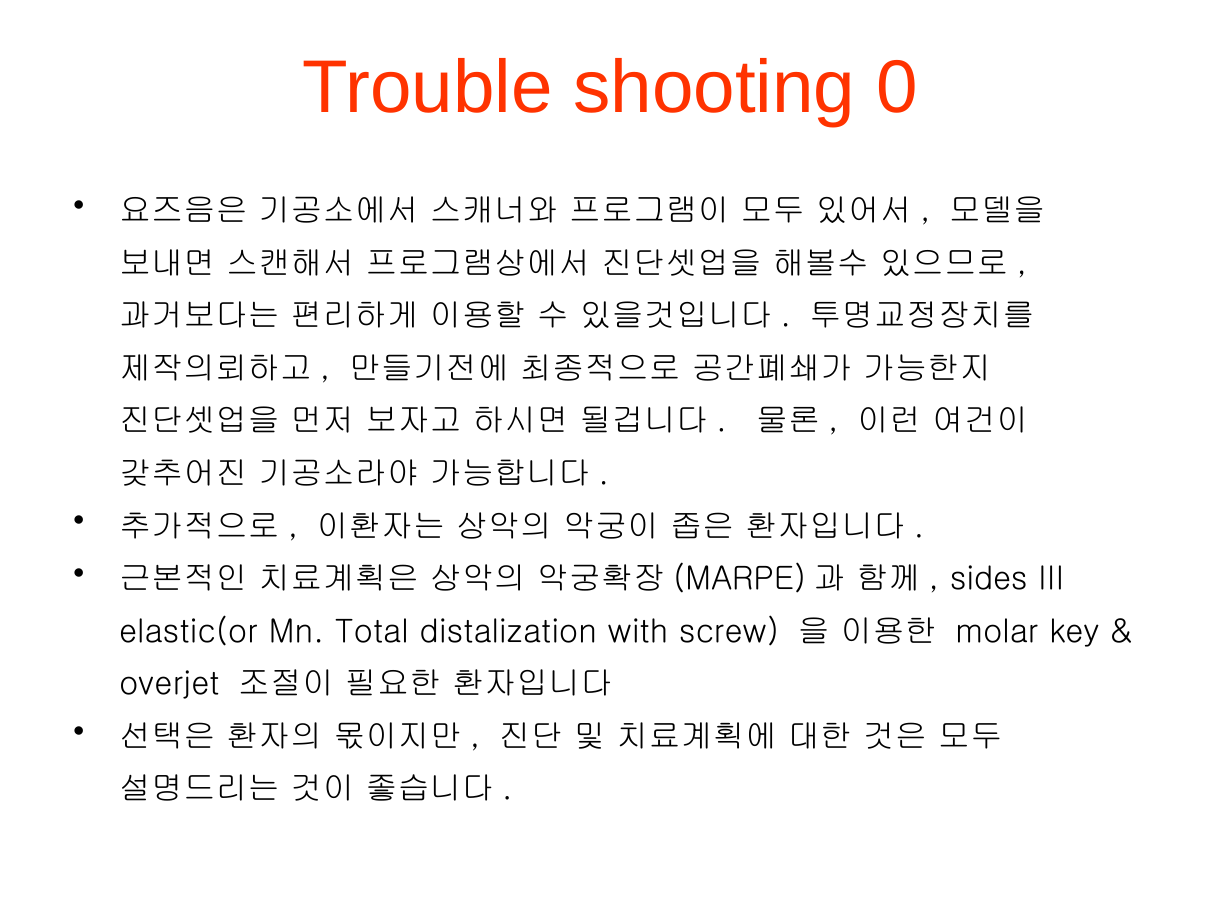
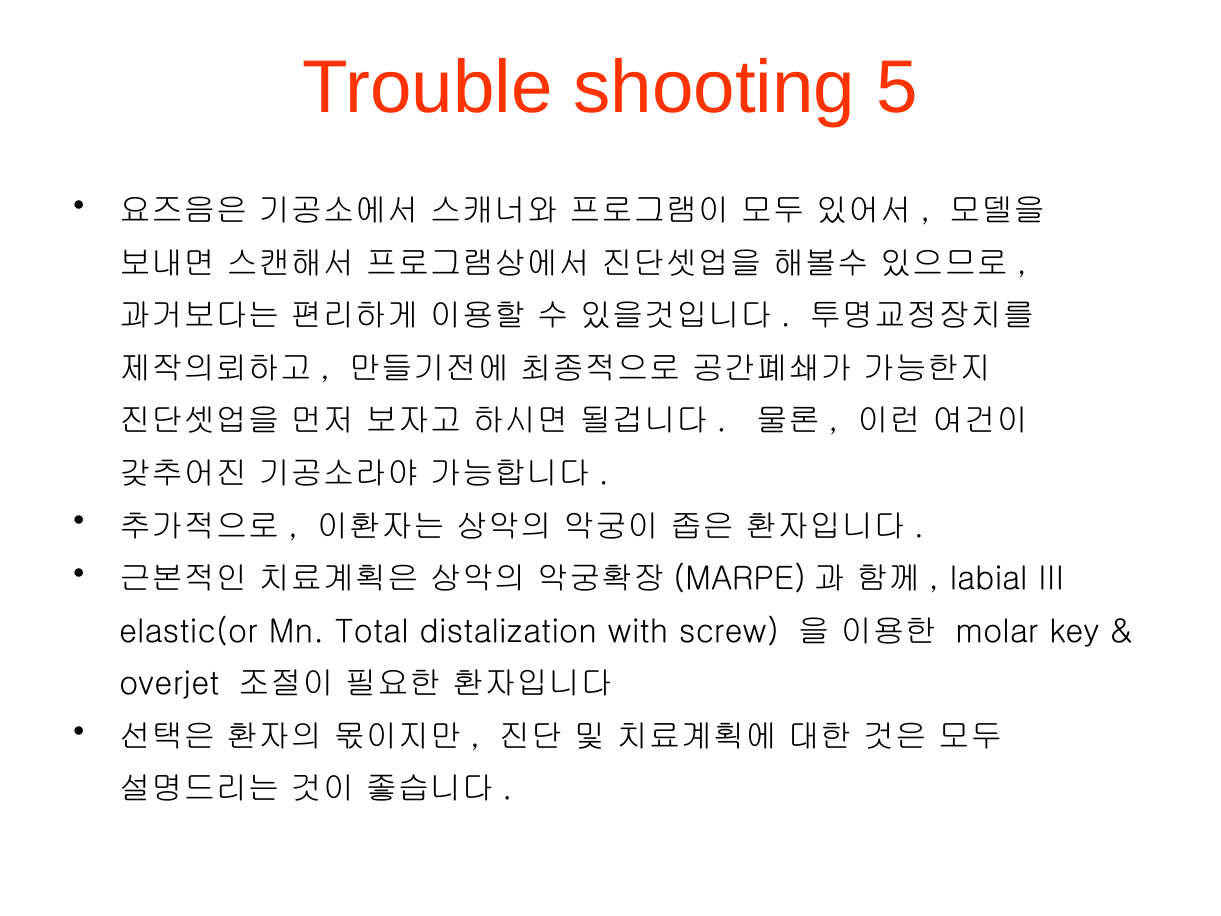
0: 0 -> 5 (897, 87)
sides: sides -> labial (989, 579)
